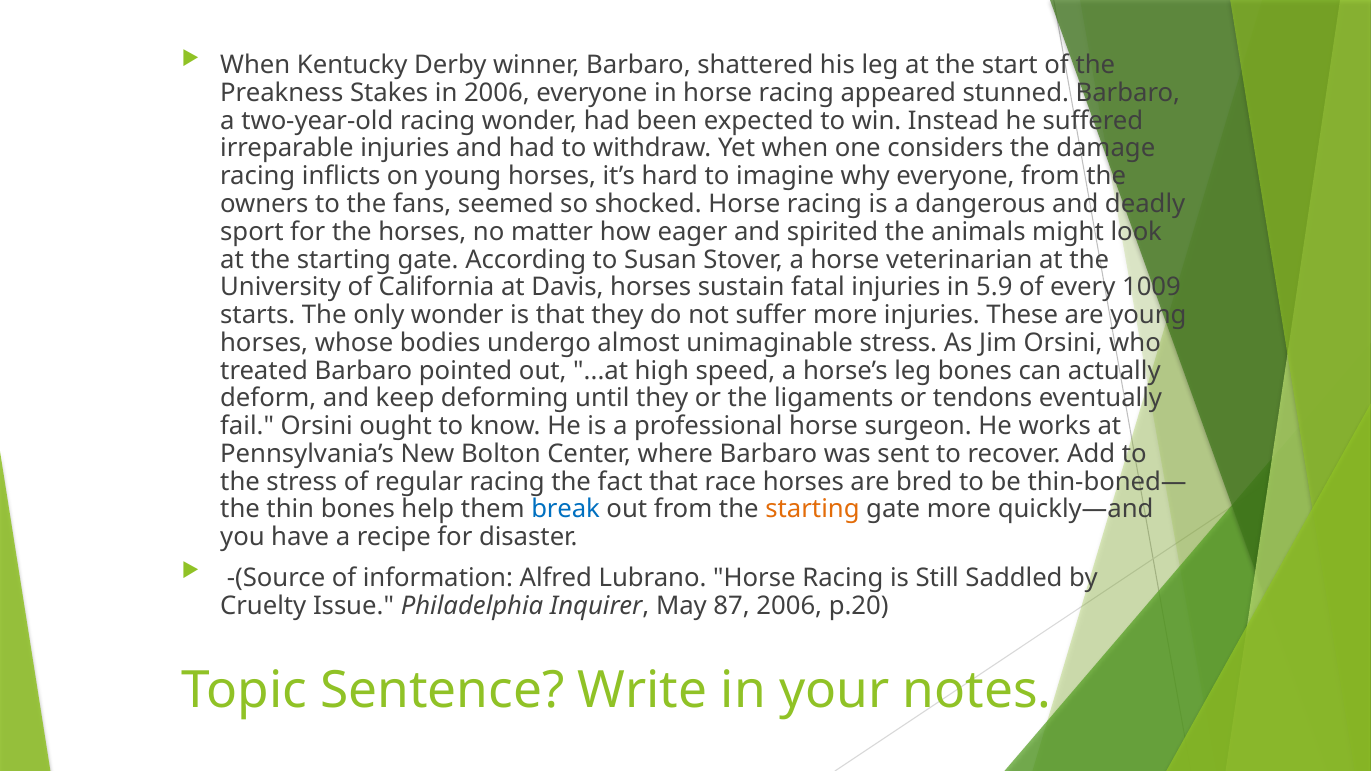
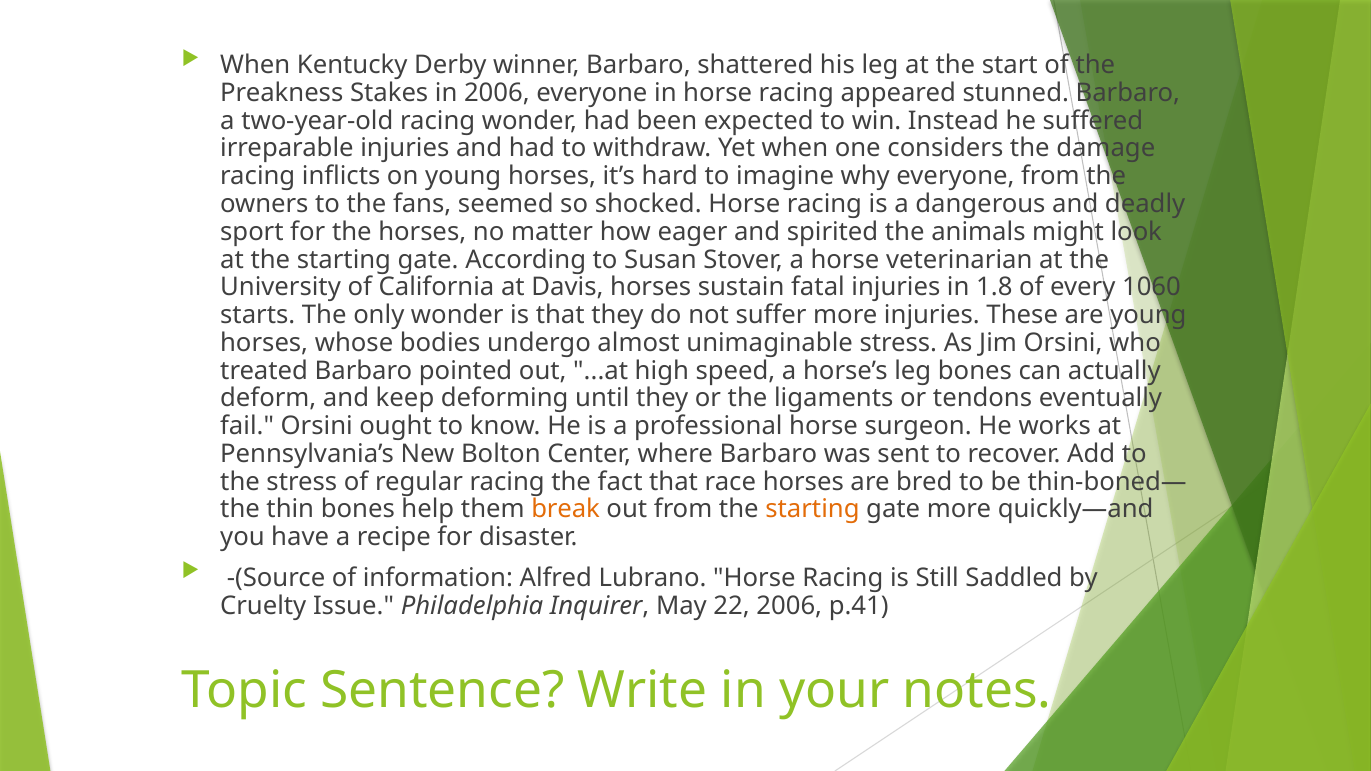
5.9: 5.9 -> 1.8 (994, 287)
1009: 1009 -> 1060 (1151, 287)
break colour: blue -> orange (566, 510)
87: 87 -> 22 (732, 606)
p.20: p.20 -> p.41 (859, 606)
